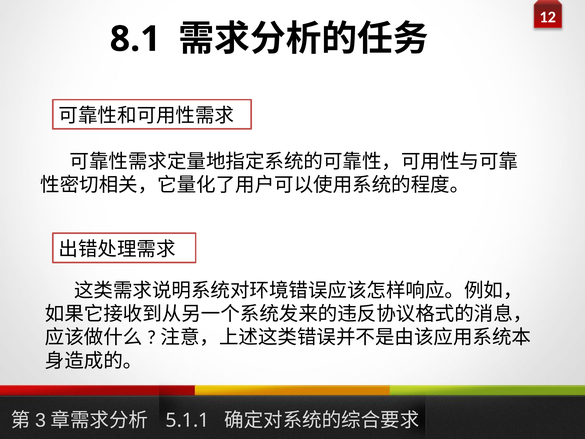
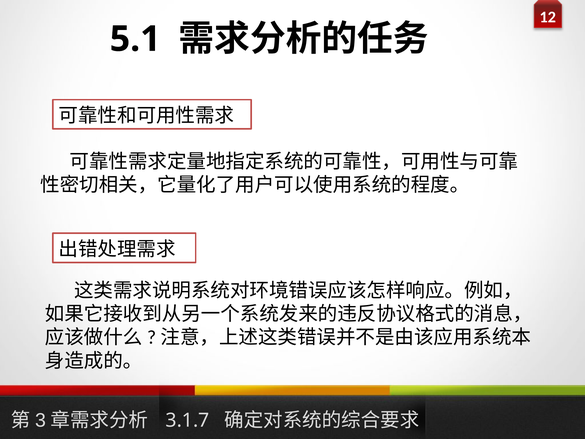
8.1: 8.1 -> 5.1 (135, 39)
5.1.1: 5.1.1 -> 3.1.7 (188, 420)
